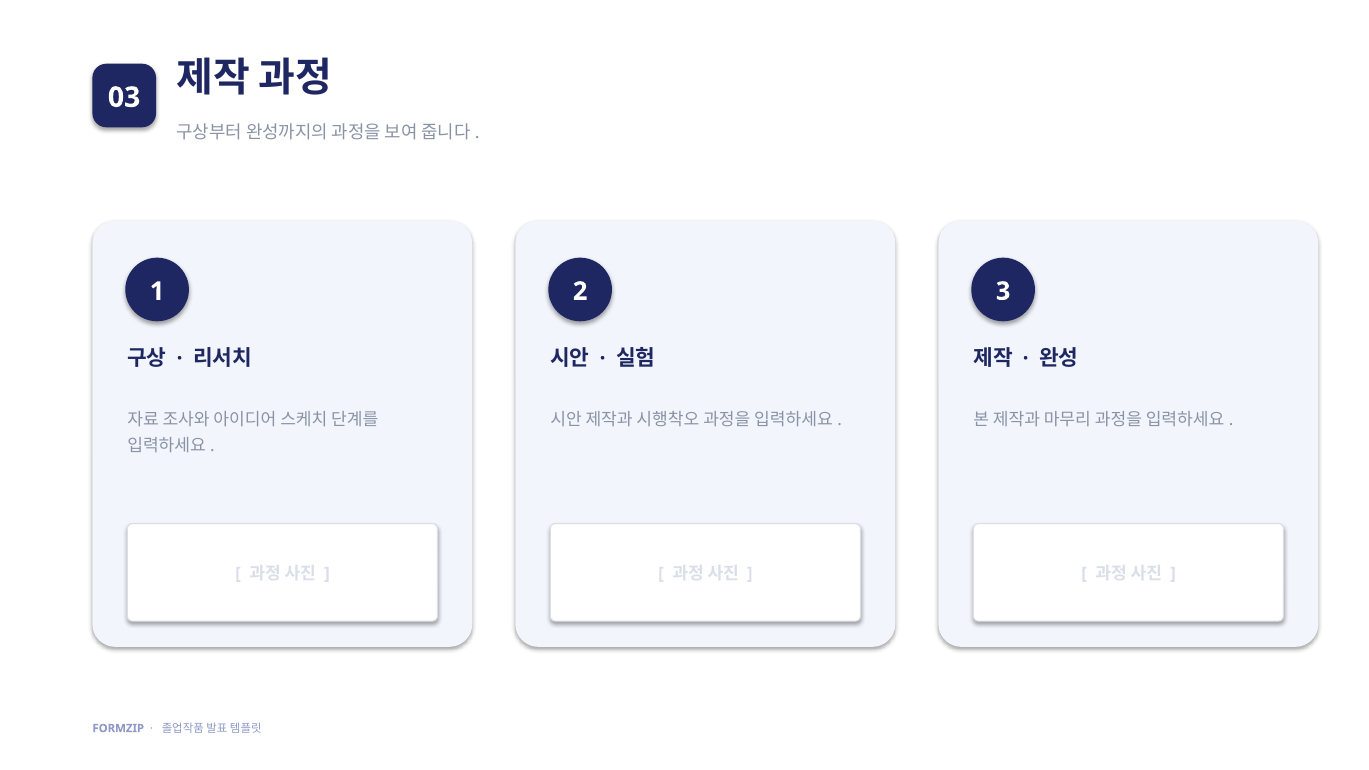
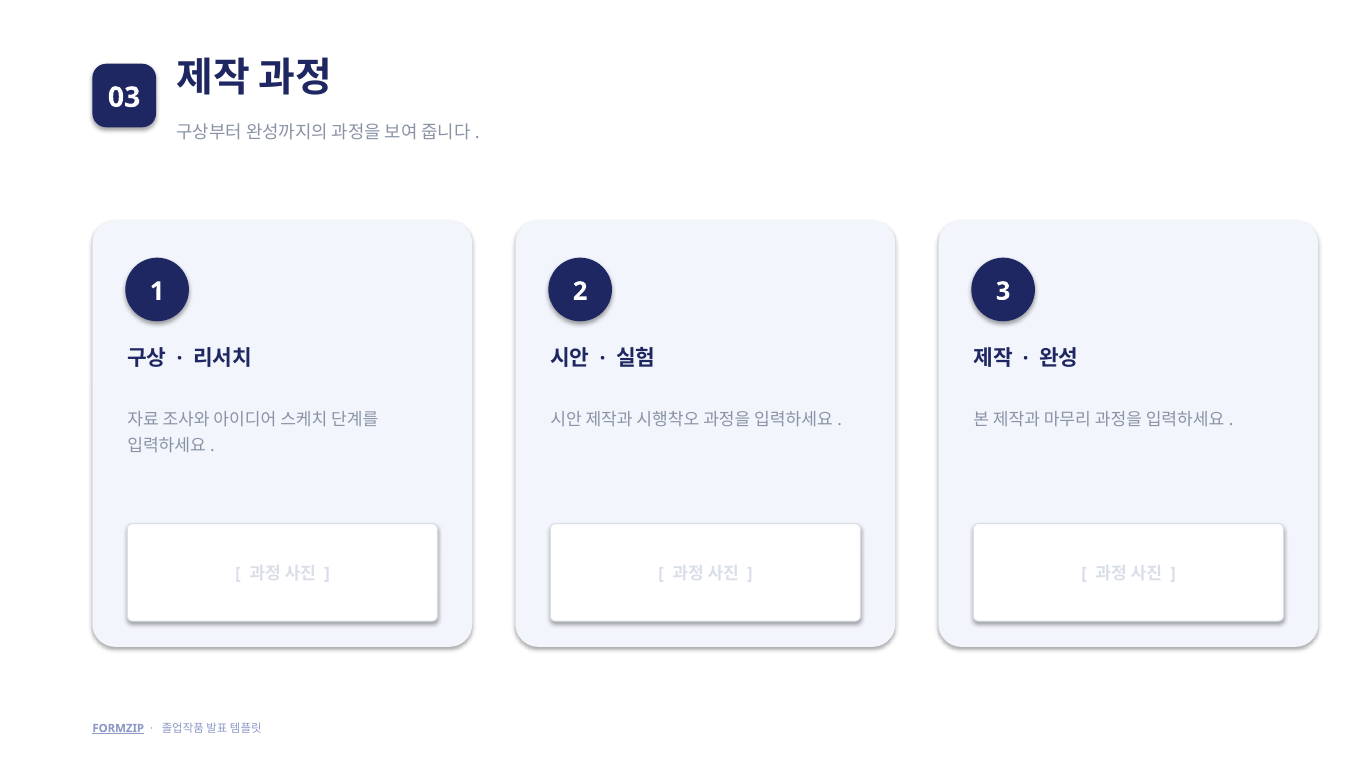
FORMZIP underline: none -> present (118, 728)
